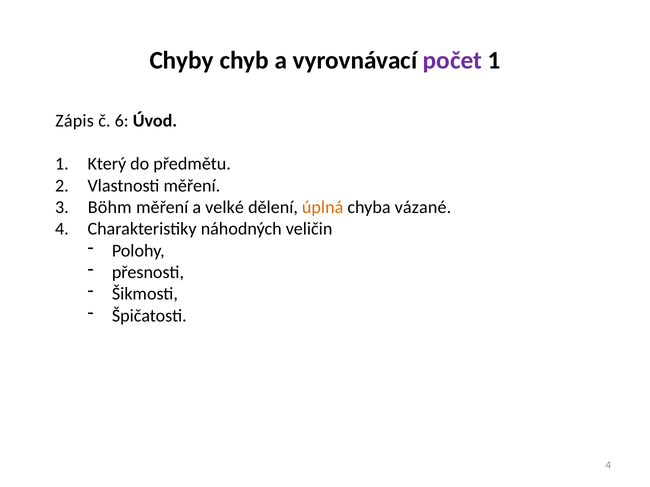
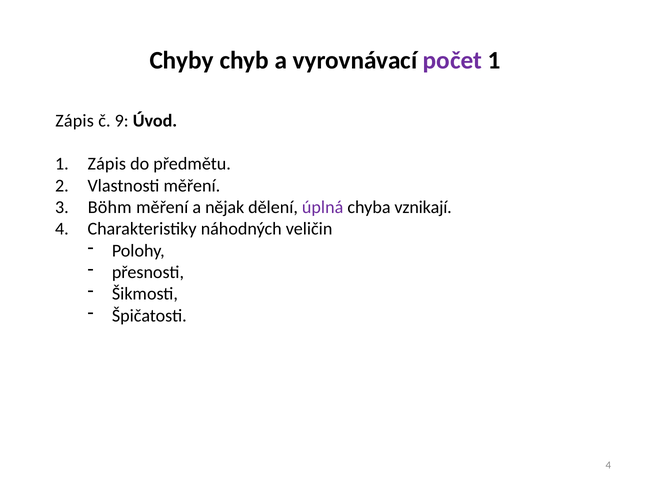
6: 6 -> 9 (122, 121)
Který: Který -> Zápis (107, 164)
velké: velké -> nějak (225, 208)
úplná colour: orange -> purple (323, 208)
vázané: vázané -> vznikají (423, 208)
